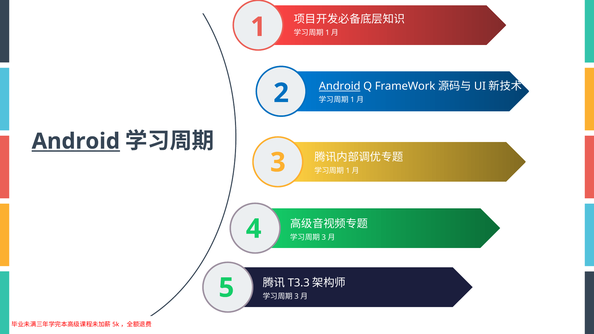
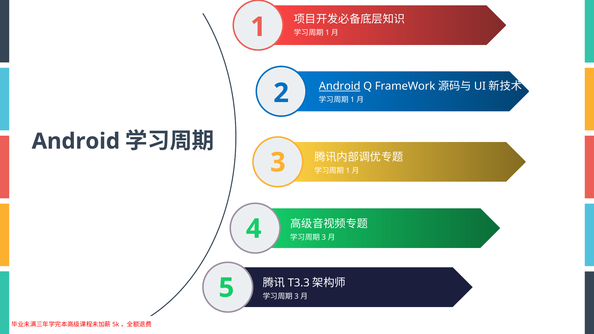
Android underline: present -> none (76, 141)
